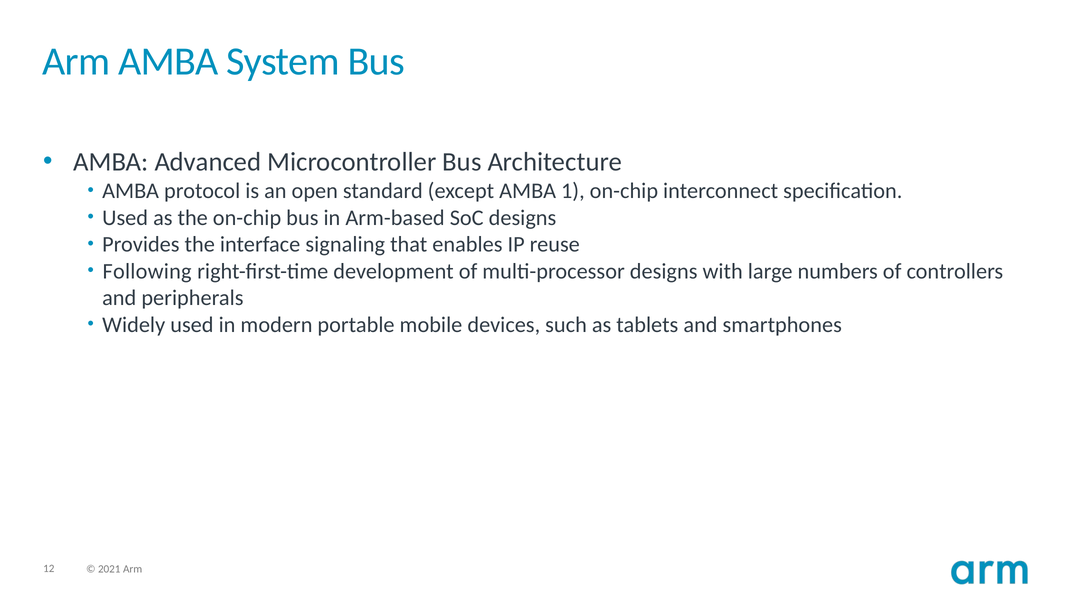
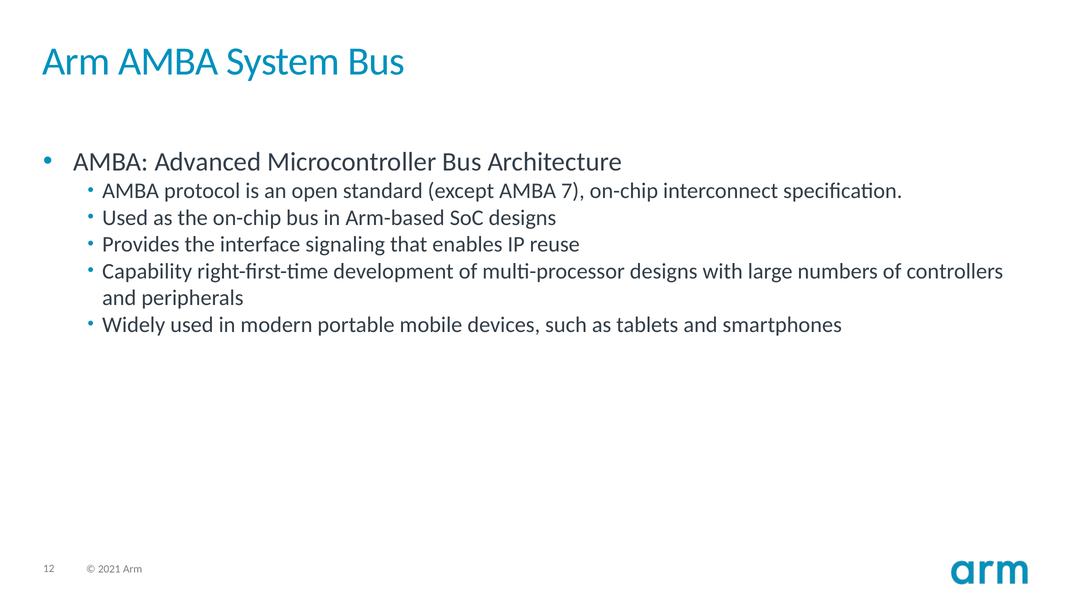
1: 1 -> 7 (573, 191)
Following: Following -> Capability (147, 271)
